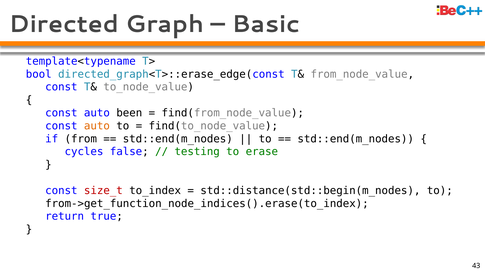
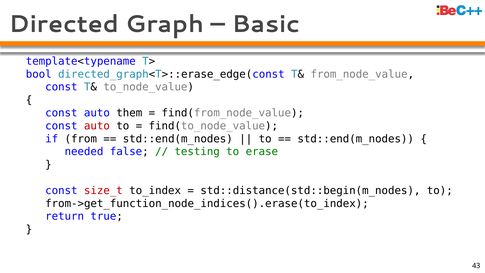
been: been -> them (129, 113)
auto colour: orange -> red (97, 126)
cycles: cycles -> needed (84, 152)
